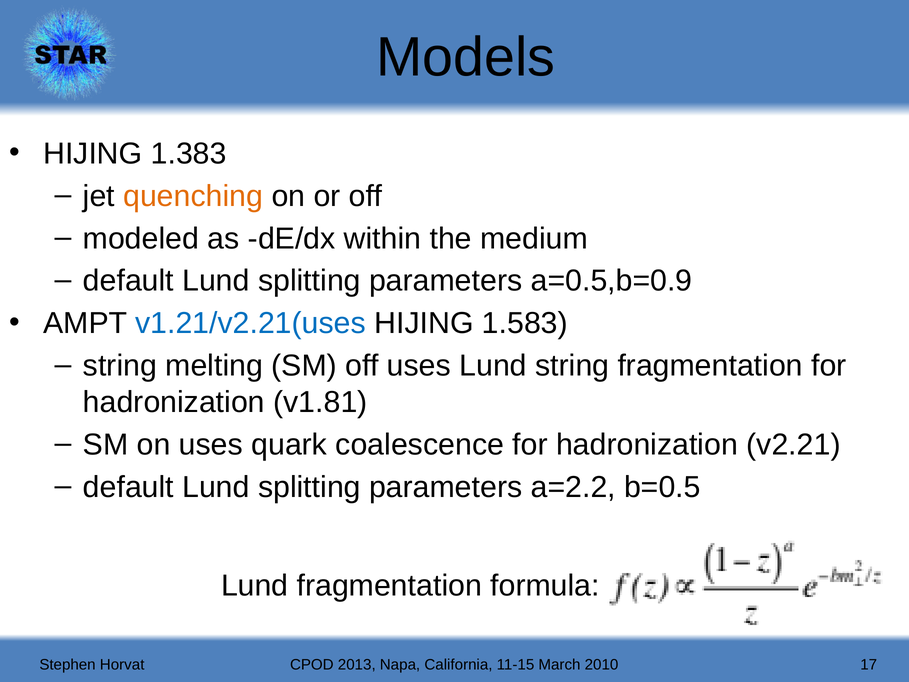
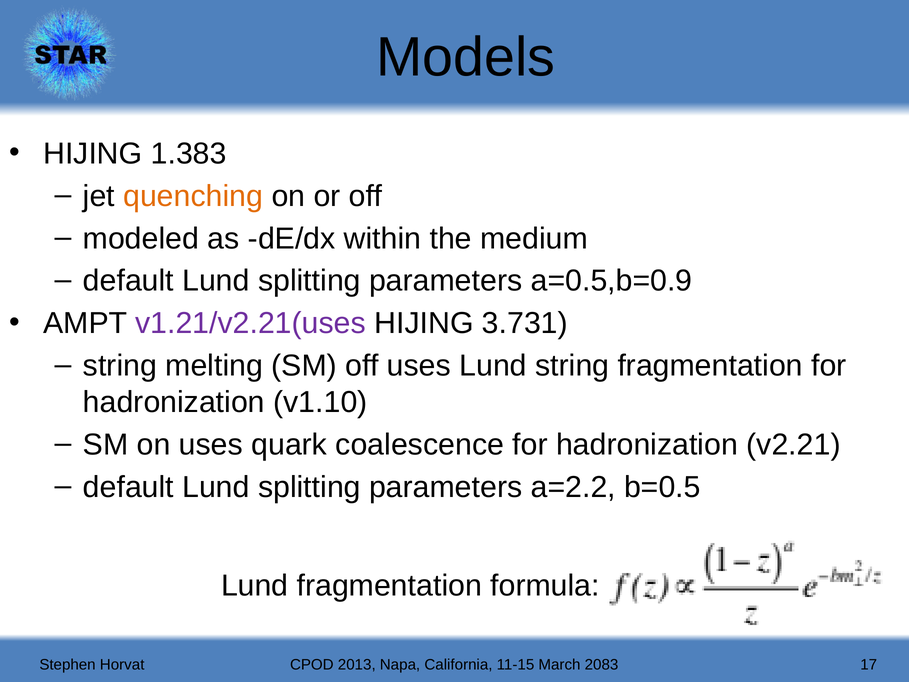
v1.21/v2.21(uses colour: blue -> purple (250, 323)
1.583: 1.583 -> 3.731 (525, 323)
v1.81: v1.81 -> v1.10 (320, 402)
2010: 2010 -> 2083 (602, 665)
